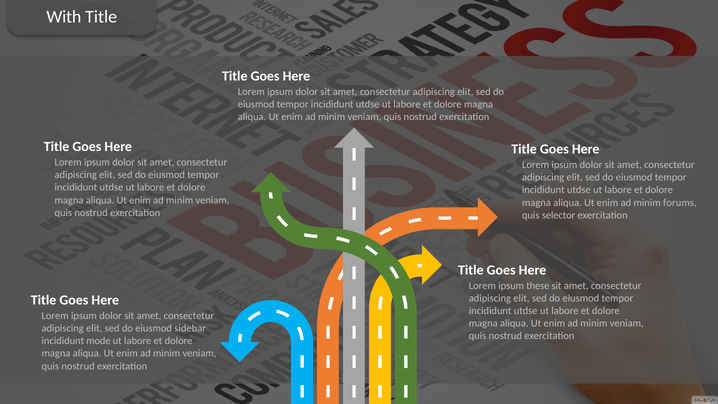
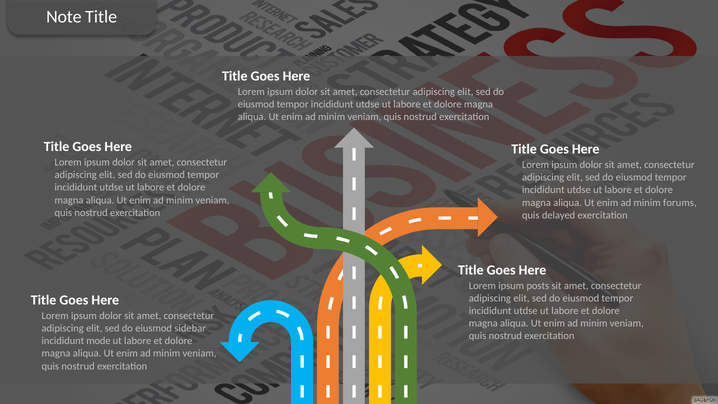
With: With -> Note (64, 17)
selector: selector -> delayed (559, 215)
these: these -> posts (538, 286)
